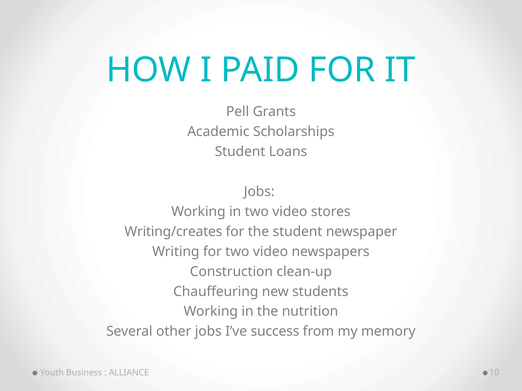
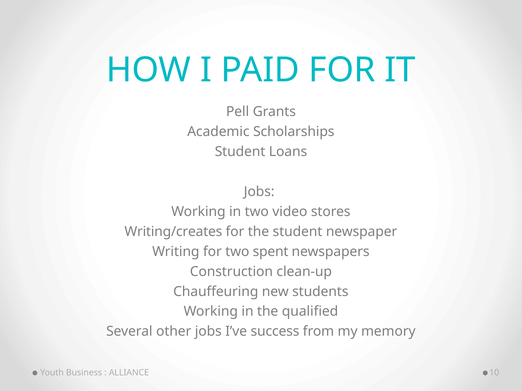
for two video: video -> spent (271, 252)
nutrition: nutrition -> qualified (310, 312)
